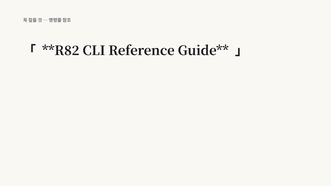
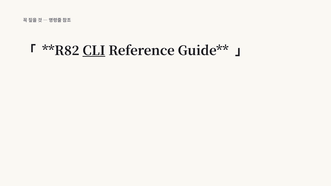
CLI underline: none -> present (94, 51)
